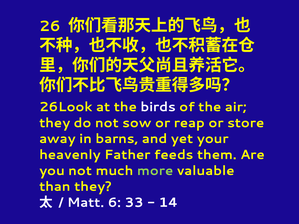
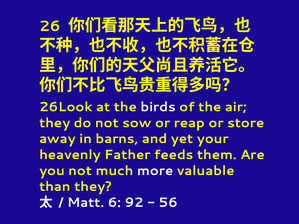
more colour: light green -> white (155, 171)
33: 33 -> 92 (134, 203)
14: 14 -> 56 (168, 203)
